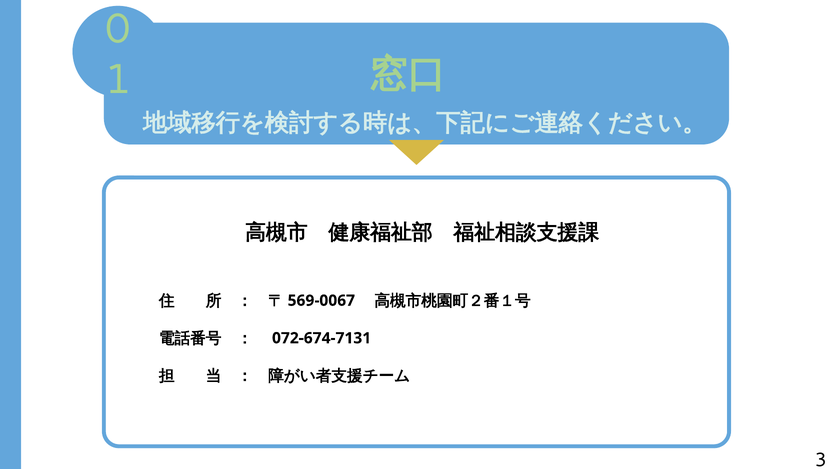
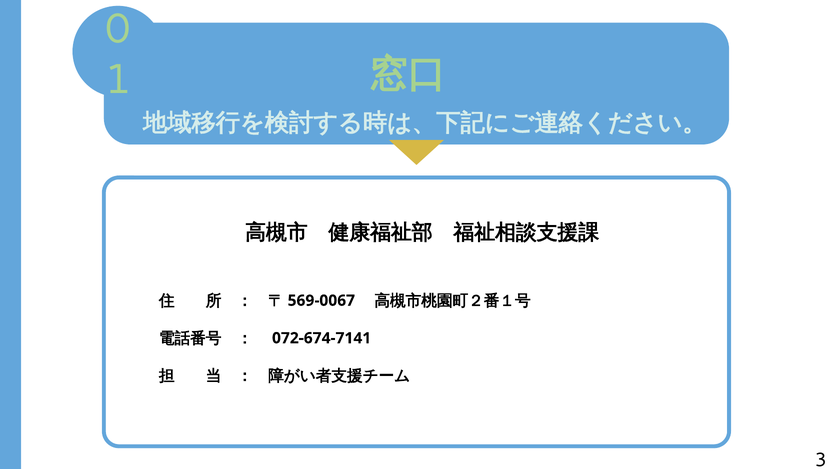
072-674-7131: 072-674-7131 -> 072-674-7141 (322, 338)
